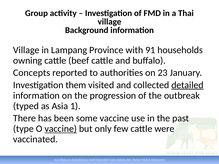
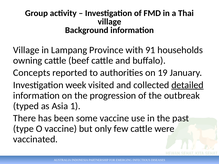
23: 23 -> 19 (163, 73)
them: them -> week (76, 85)
vaccine underline: present -> none (61, 129)
